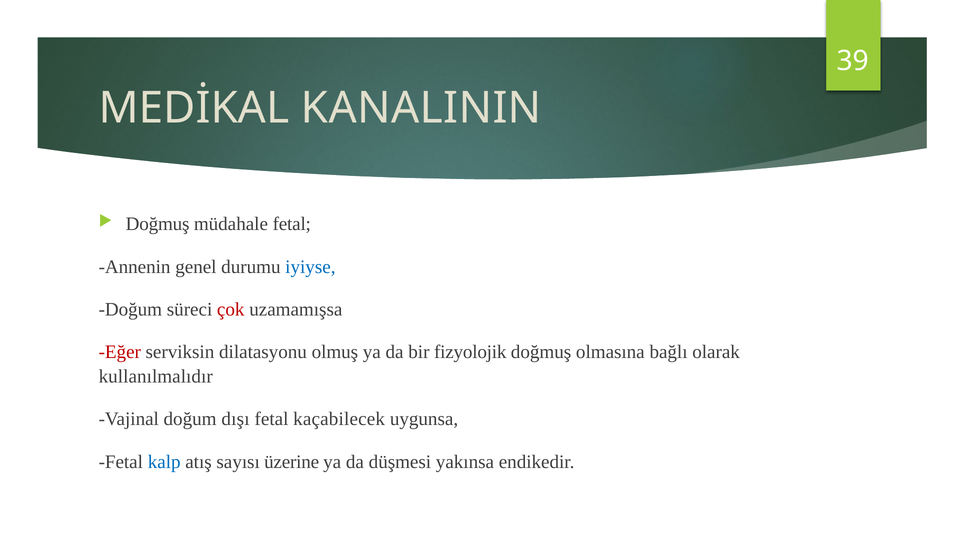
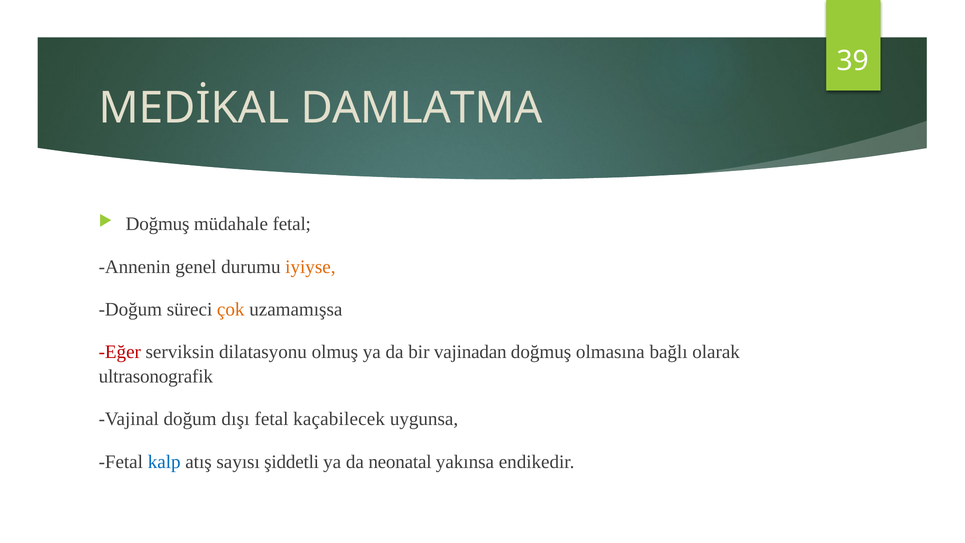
KANALININ: KANALININ -> DAMLATMA (422, 108)
iyiyse colour: blue -> orange (310, 267)
çok colour: red -> orange (231, 309)
fizyolojik: fizyolojik -> vajinadan (470, 352)
kullanılmalıdır: kullanılmalıdır -> ultrasonografik (156, 376)
üzerine: üzerine -> şiddetli (292, 462)
düşmesi: düşmesi -> neonatal (400, 462)
